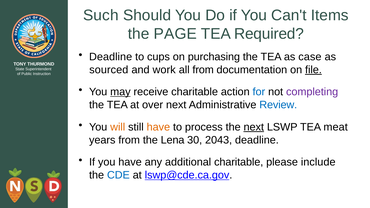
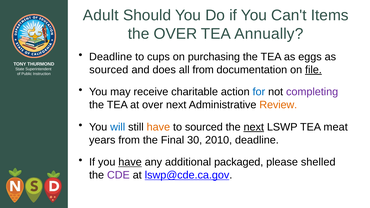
Such: Such -> Adult (101, 15)
the PAGE: PAGE -> OVER (175, 34)
Required: Required -> Annually (269, 34)
case: case -> eggs (310, 57)
work: work -> does (164, 70)
may underline: present -> none (120, 92)
Review colour: blue -> orange (278, 105)
will colour: orange -> blue (118, 127)
to process: process -> sourced (204, 127)
Lena: Lena -> Final (173, 140)
2043: 2043 -> 2010 (219, 140)
have underline: none -> present (130, 162)
additional charitable: charitable -> packaged (239, 162)
include: include -> shelled (318, 162)
CDE colour: blue -> purple (118, 175)
